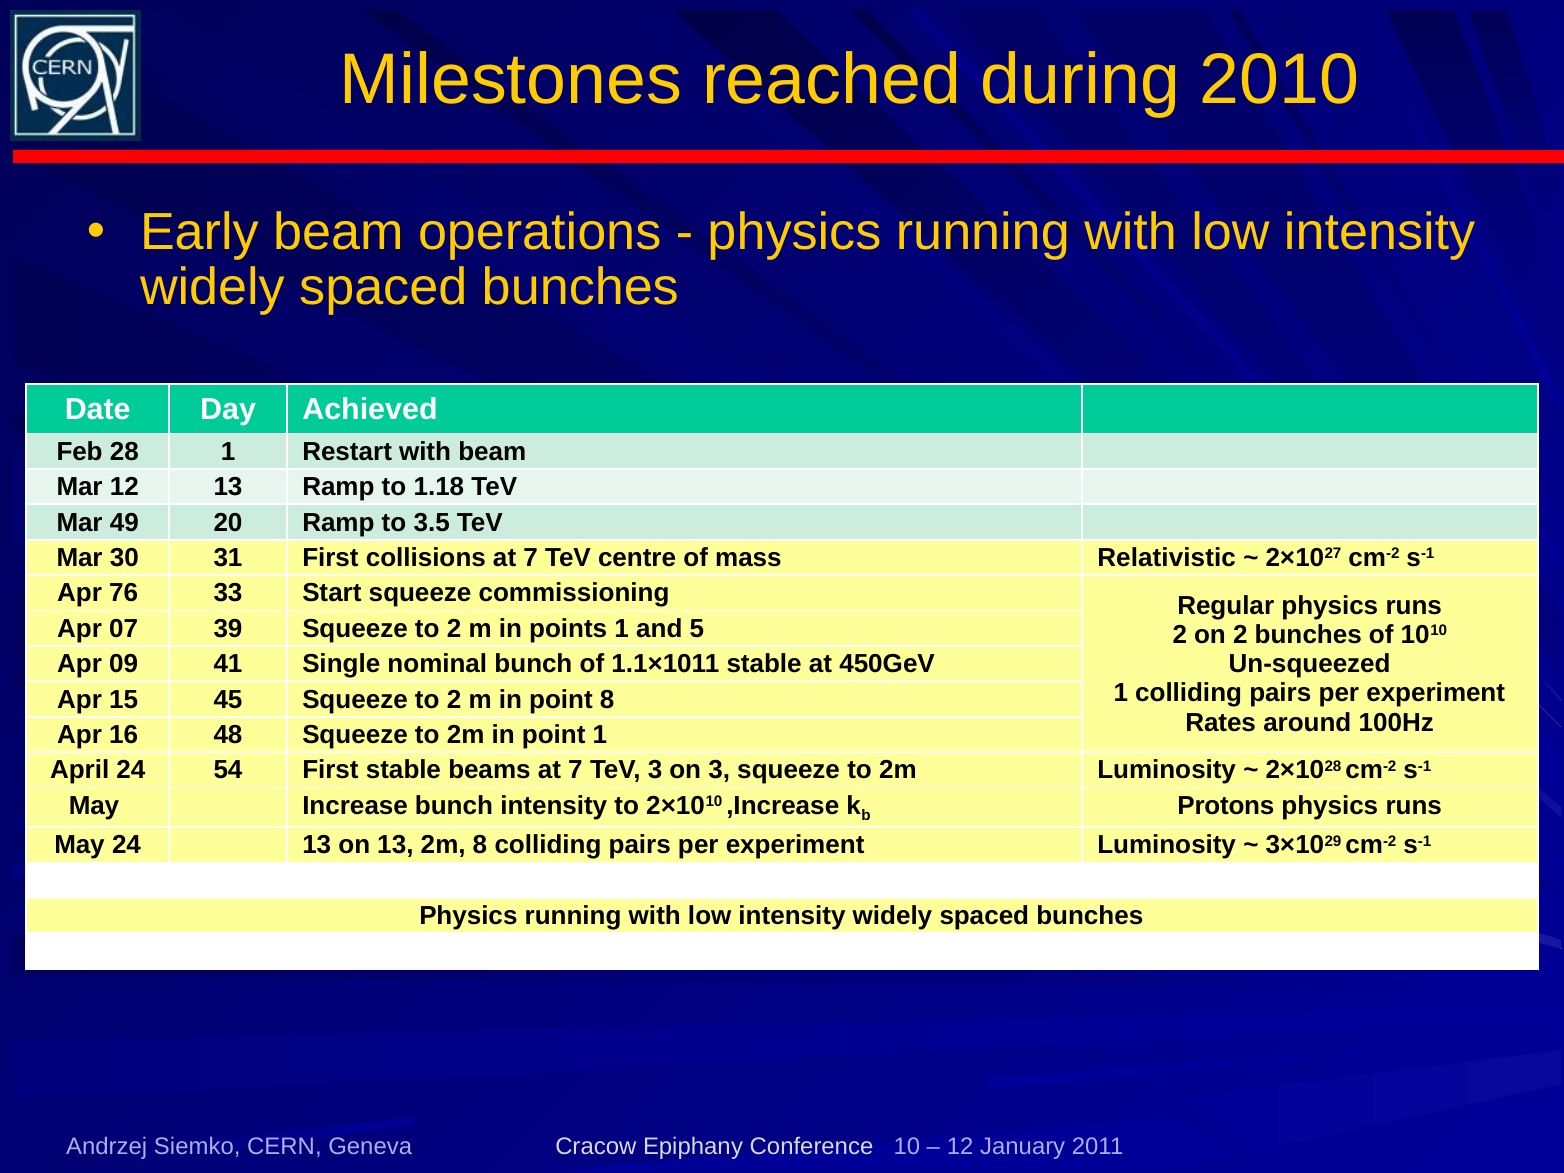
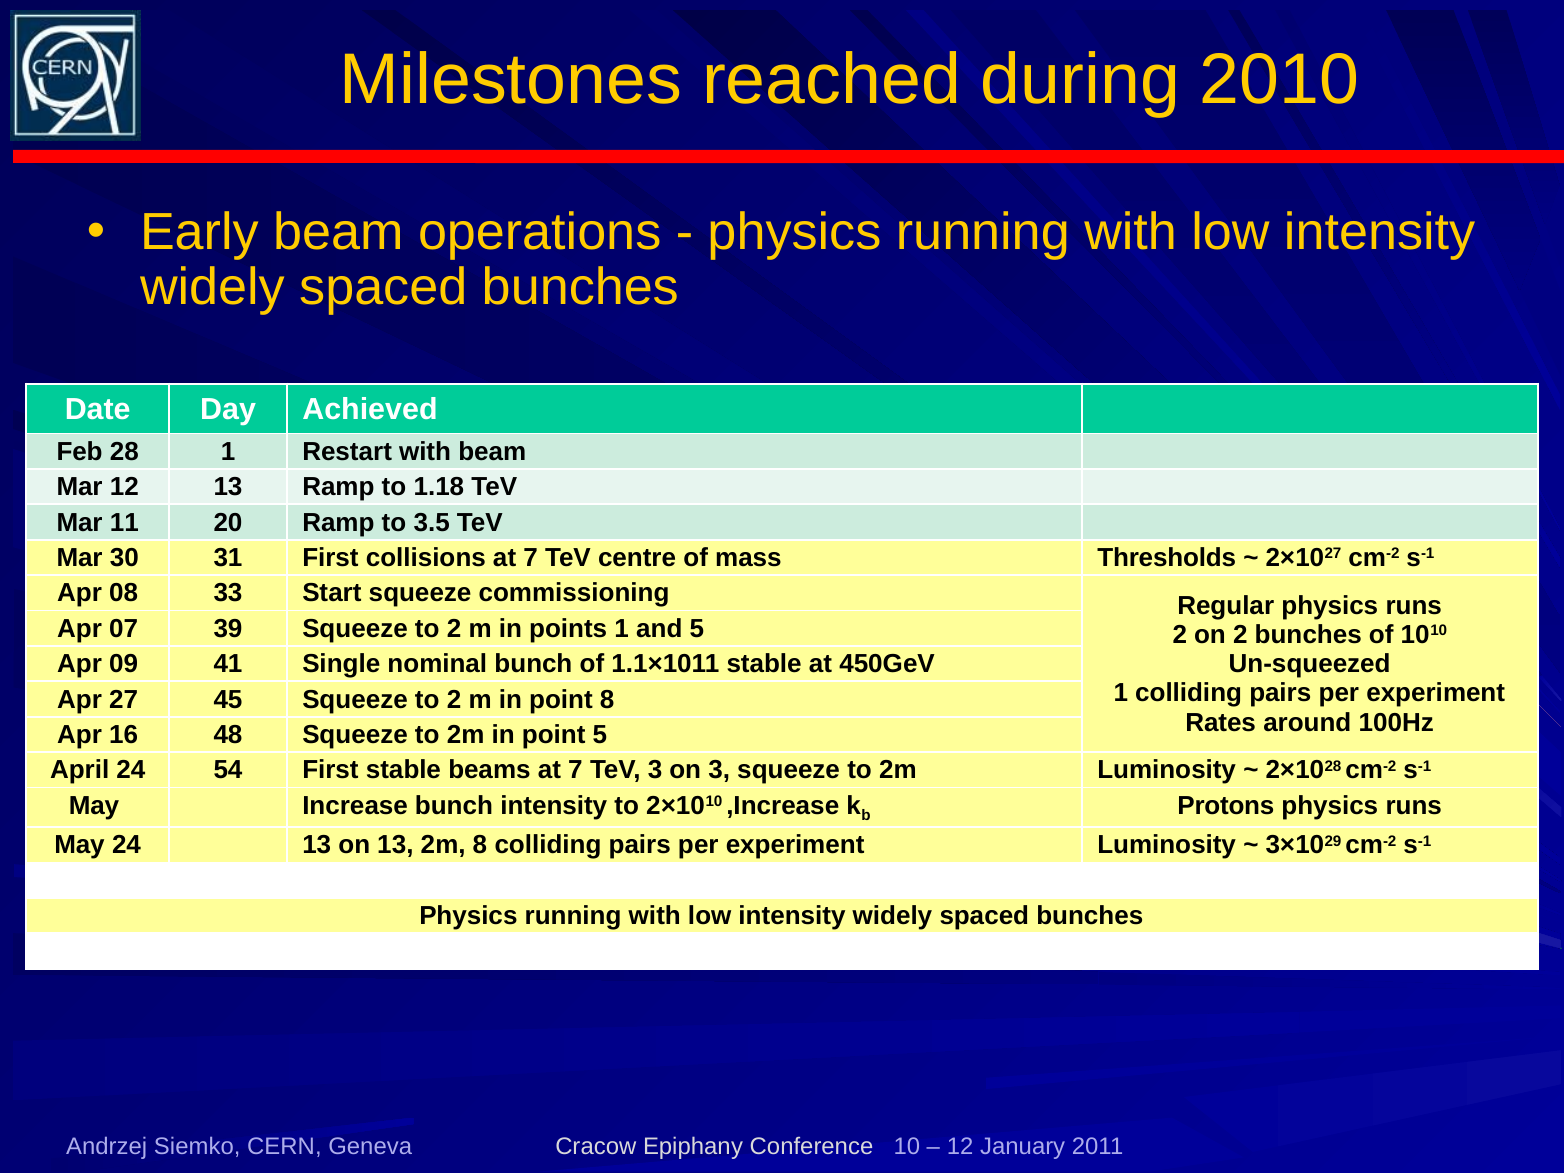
49: 49 -> 11 (124, 522)
Relativistic: Relativistic -> Thresholds (1167, 558)
76: 76 -> 08 (124, 593)
15: 15 -> 27 (124, 700)
point 1: 1 -> 5 (600, 735)
